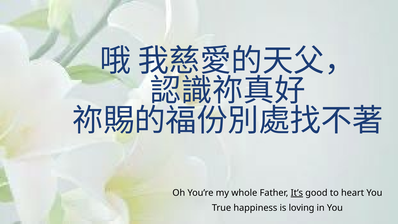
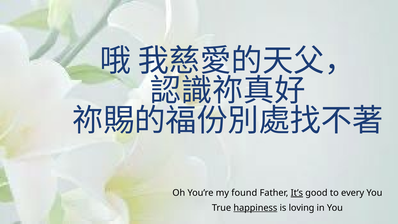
whole: whole -> found (244, 193)
heart: heart -> every (353, 193)
happiness underline: none -> present (255, 208)
